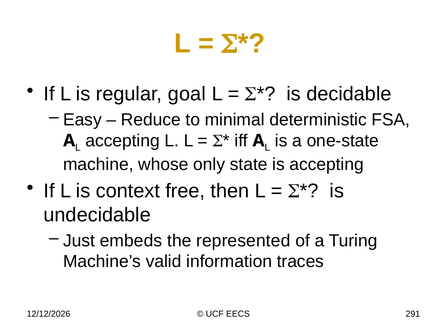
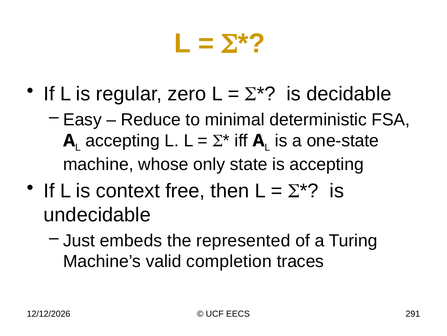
goal: goal -> zero (187, 94)
information: information -> completion (229, 261)
